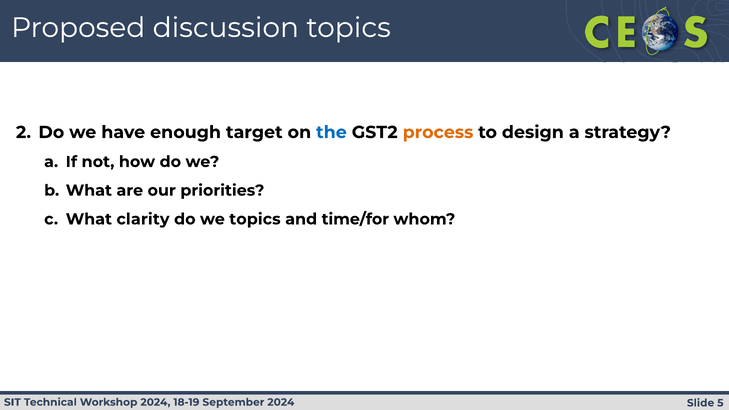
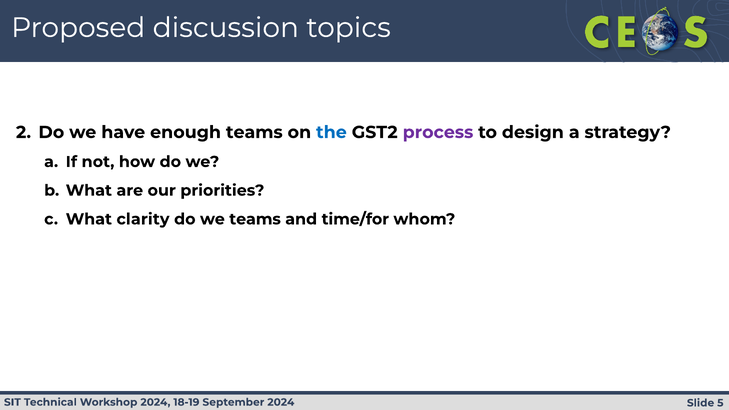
enough target: target -> teams (254, 132)
process colour: orange -> purple (438, 132)
we topics: topics -> teams (255, 219)
